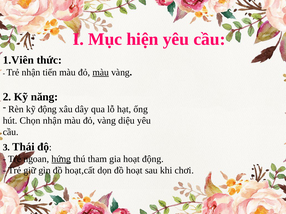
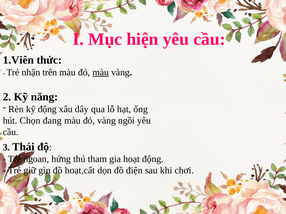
tiến: tiến -> trên (50, 73)
Chọn nhận: nhận -> đang (52, 121)
diệu: diệu -> ngồi (127, 121)
hứng underline: present -> none (61, 159)
đồ hoạt: hoạt -> điện (134, 171)
